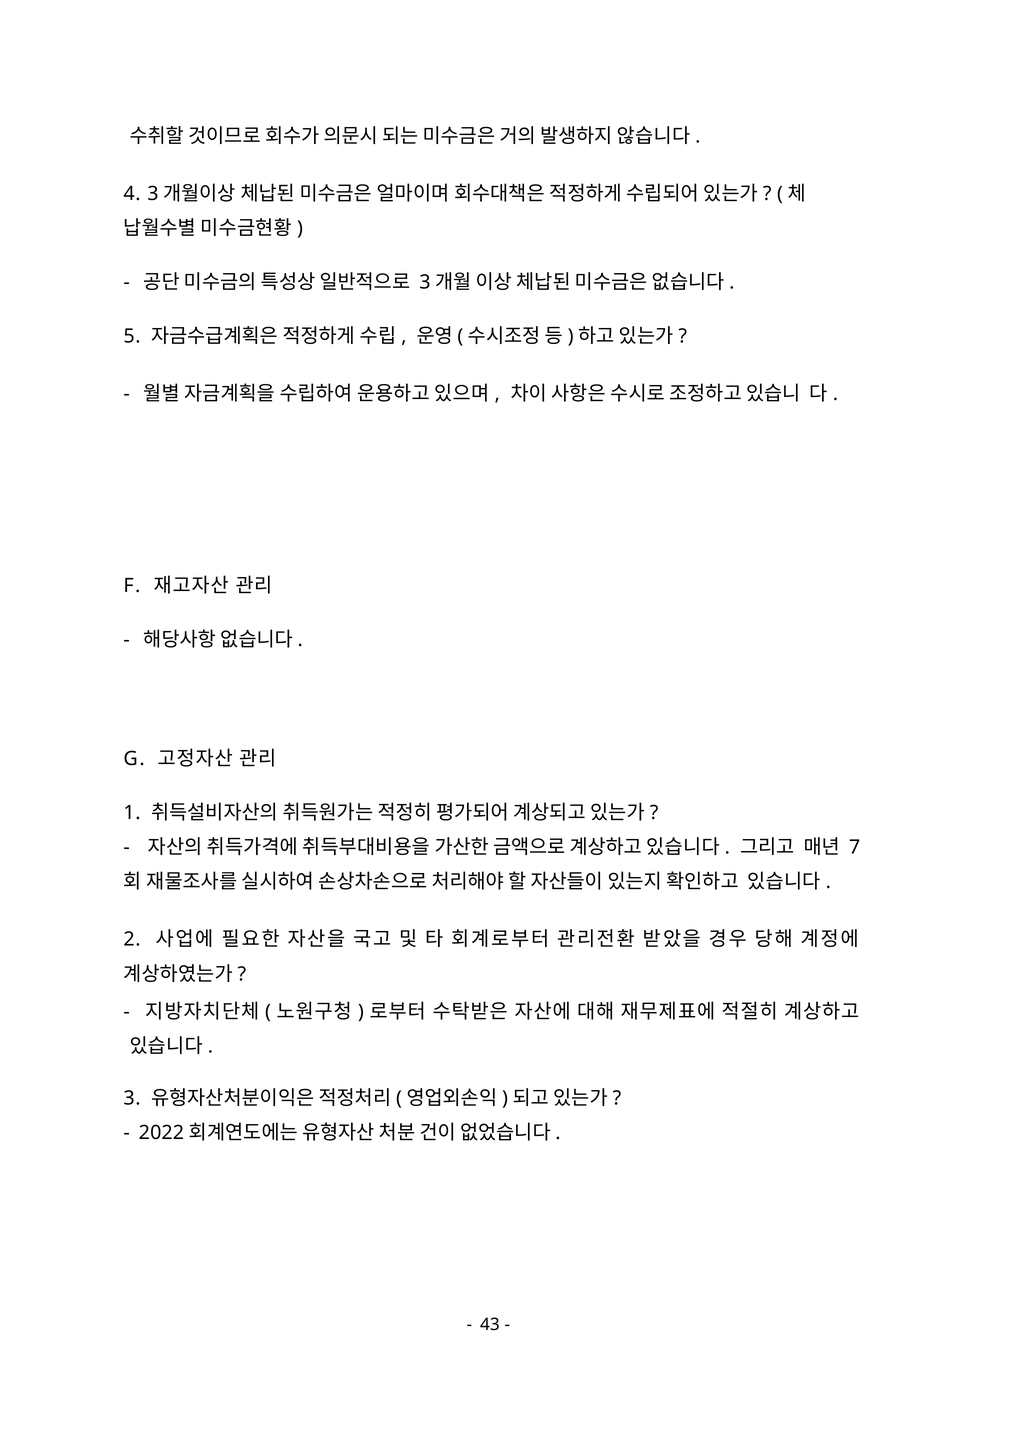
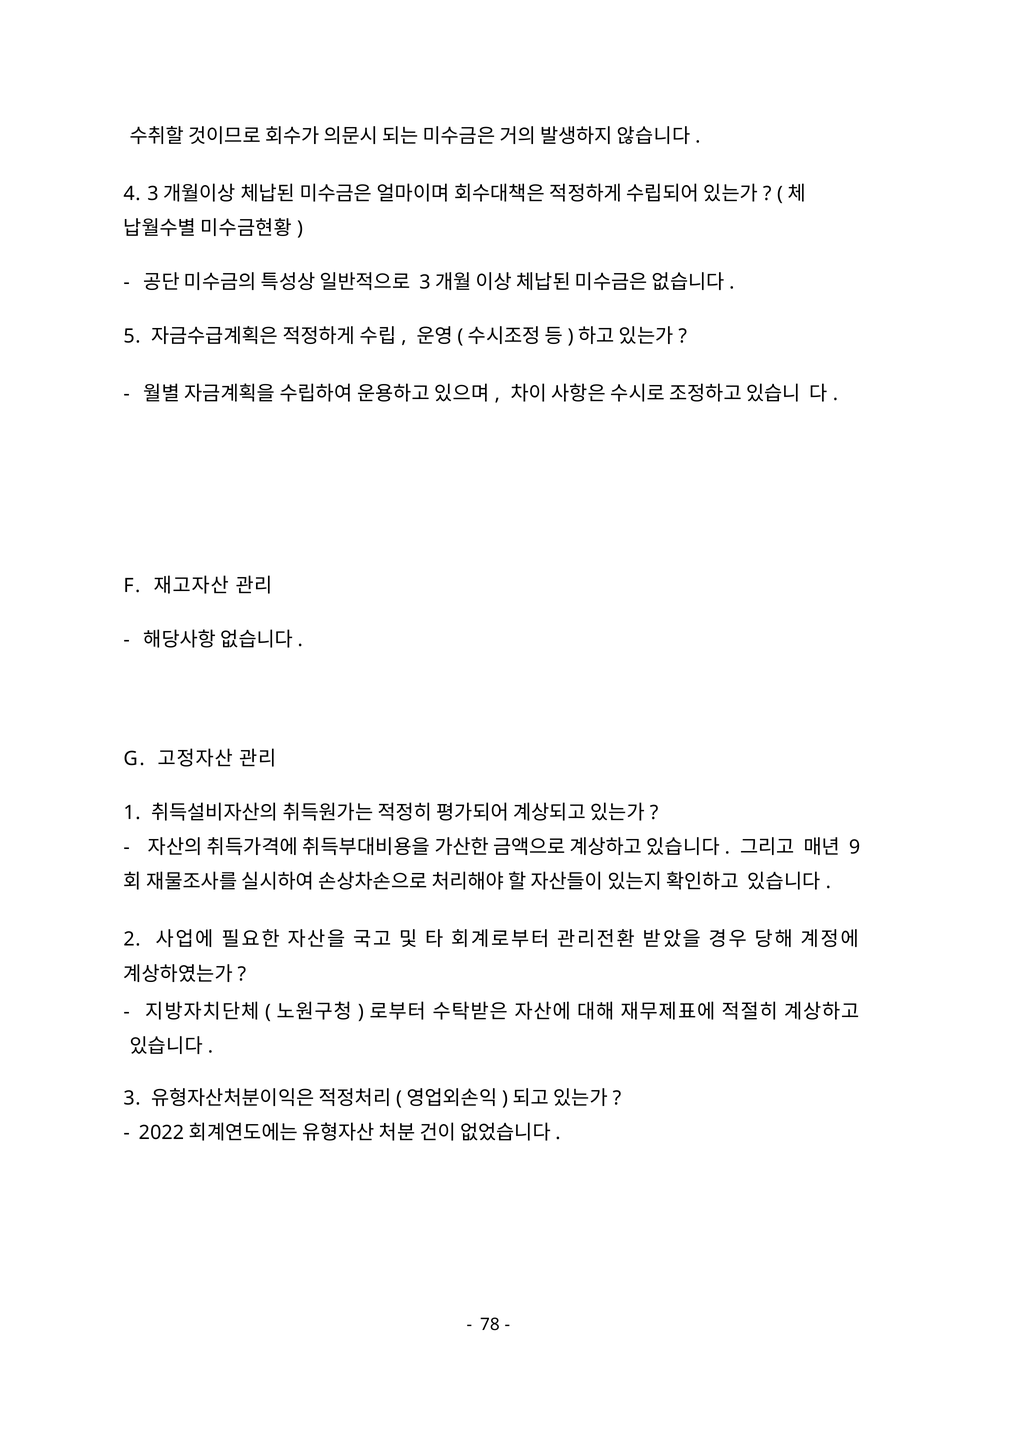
7: 7 -> 9 (855, 847)
43: 43 -> 78 (490, 1324)
